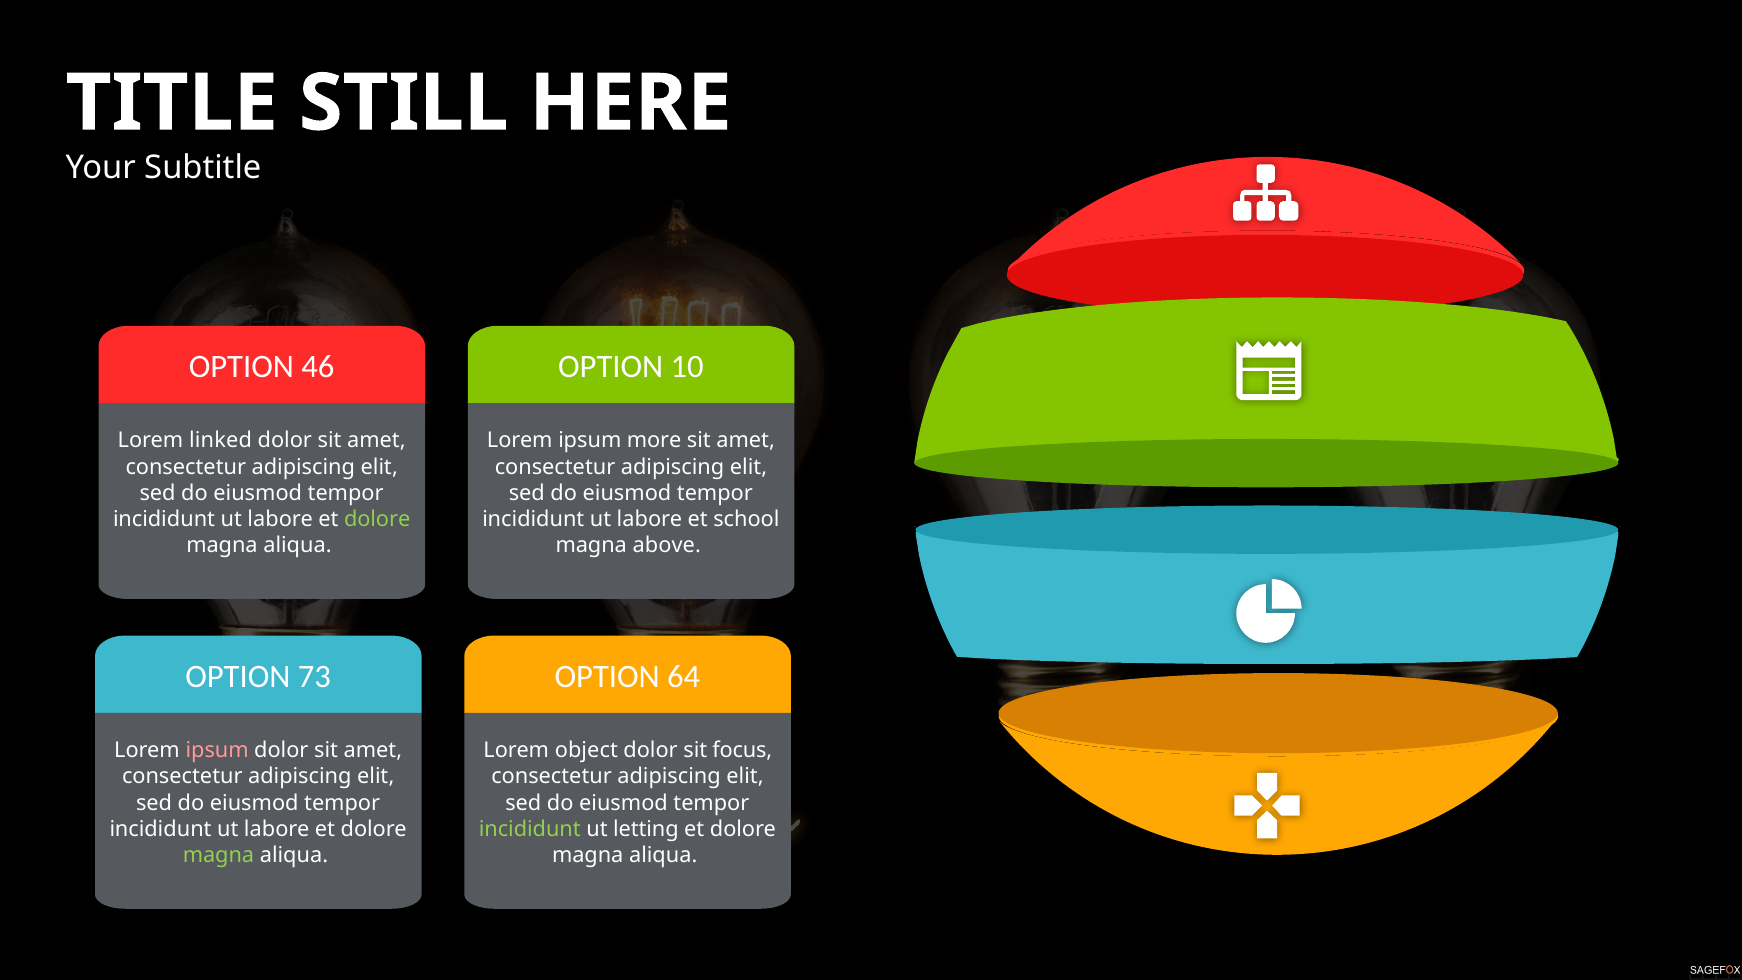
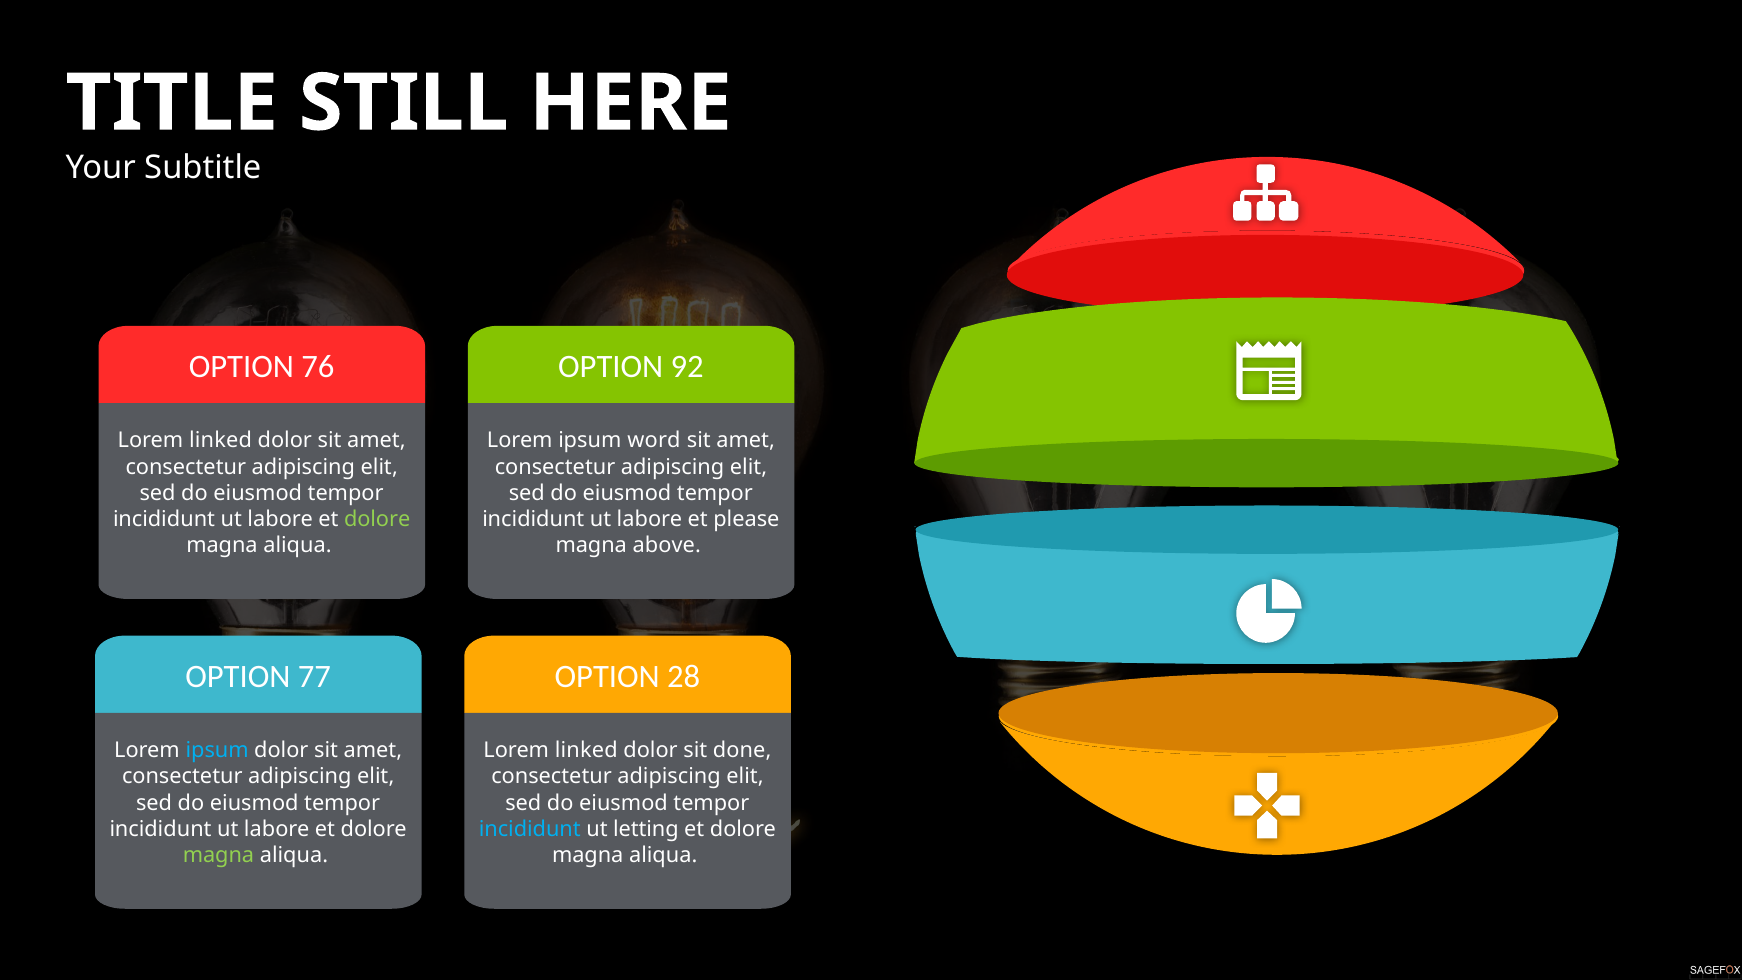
46: 46 -> 76 (318, 367)
10: 10 -> 92 (687, 367)
more: more -> word (654, 441)
school: school -> please (746, 519)
73: 73 -> 77 (314, 676)
64: 64 -> 28 (684, 676)
ipsum colour: pink -> light blue (217, 750)
object: object -> linked (586, 750)
focus: focus -> done (742, 750)
incididunt colour: light green -> light blue (530, 829)
